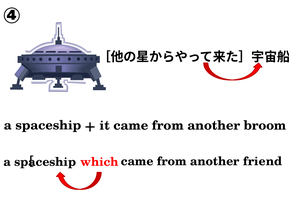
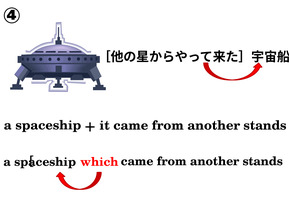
came from another broom: broom -> stands (265, 125)
friend: friend -> stands (263, 161)
